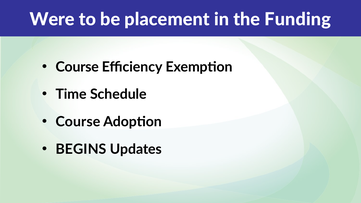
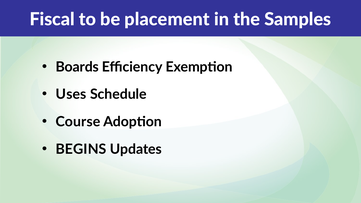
Were: Were -> Fiscal (52, 19)
Funding: Funding -> Samples (298, 19)
Course: Course -> Boards (77, 67)
Time: Time -> Uses (71, 94)
